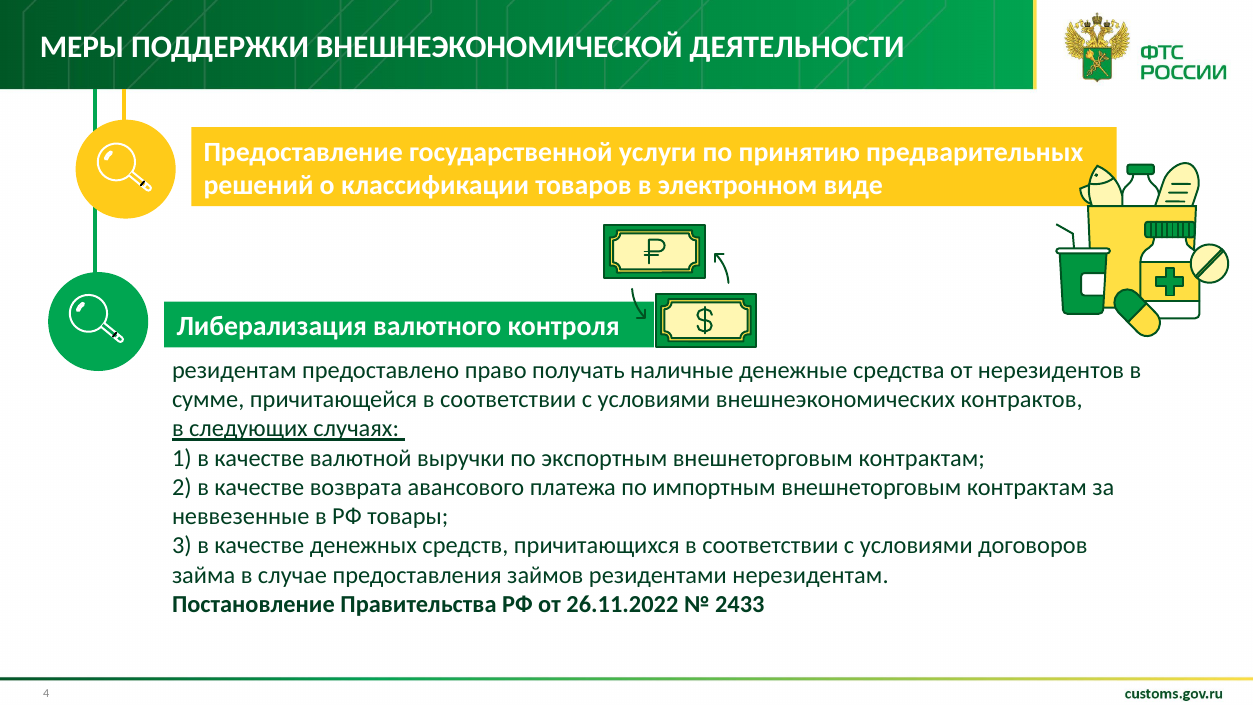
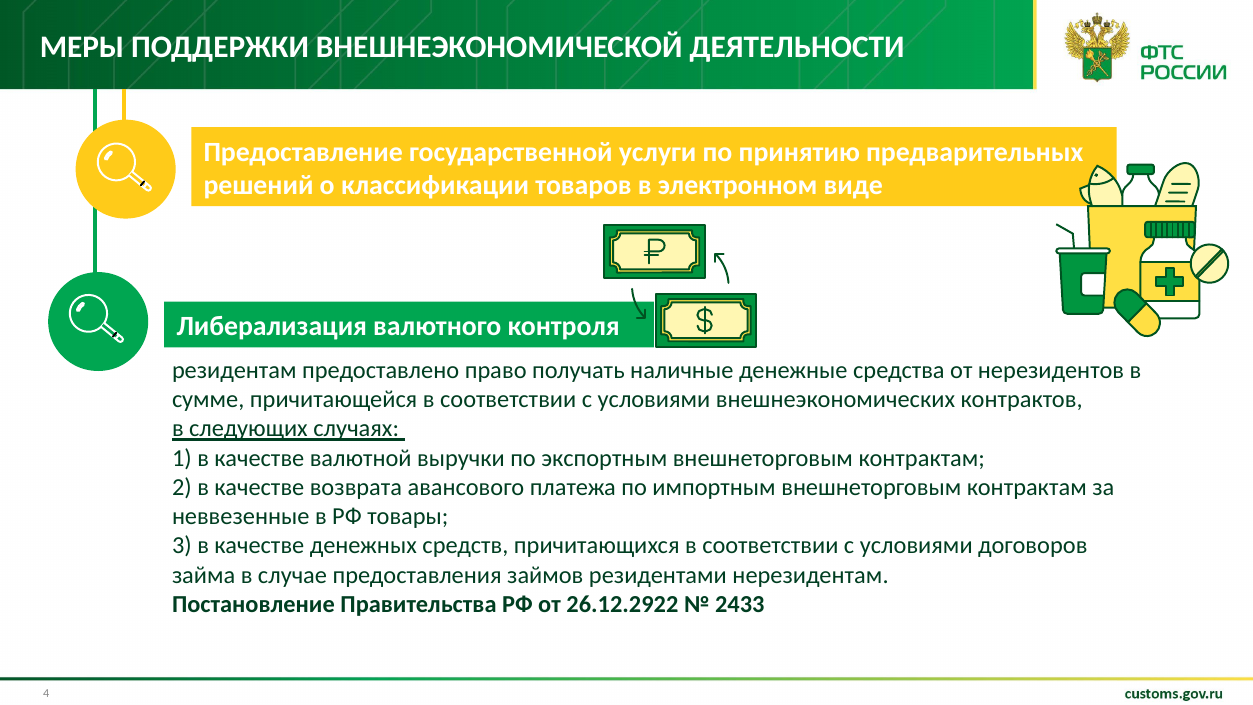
26.11.2022: 26.11.2022 -> 26.12.2922 (622, 604)
